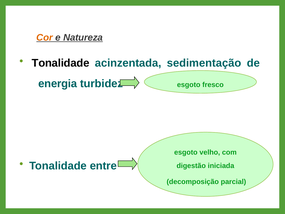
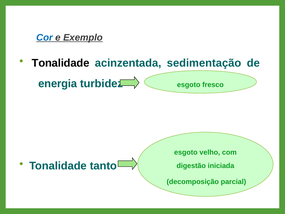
Cor colour: orange -> blue (45, 37)
Natureza: Natureza -> Exemplo (83, 37)
entre: entre -> tanto (103, 166)
